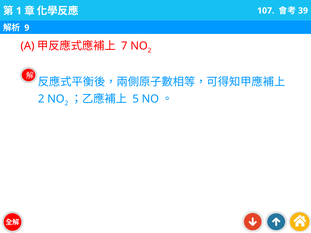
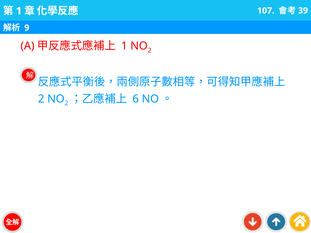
7: 7 -> 1 (124, 46)
5: 5 -> 6 (136, 99)
